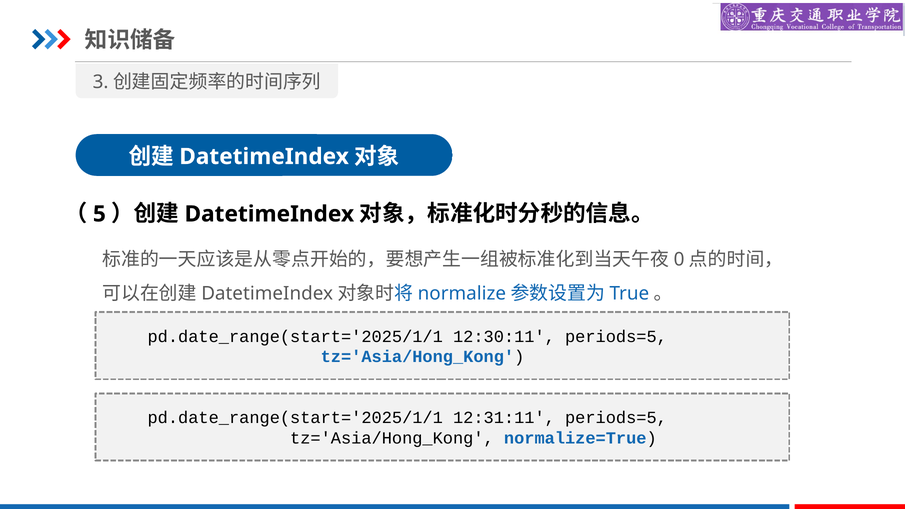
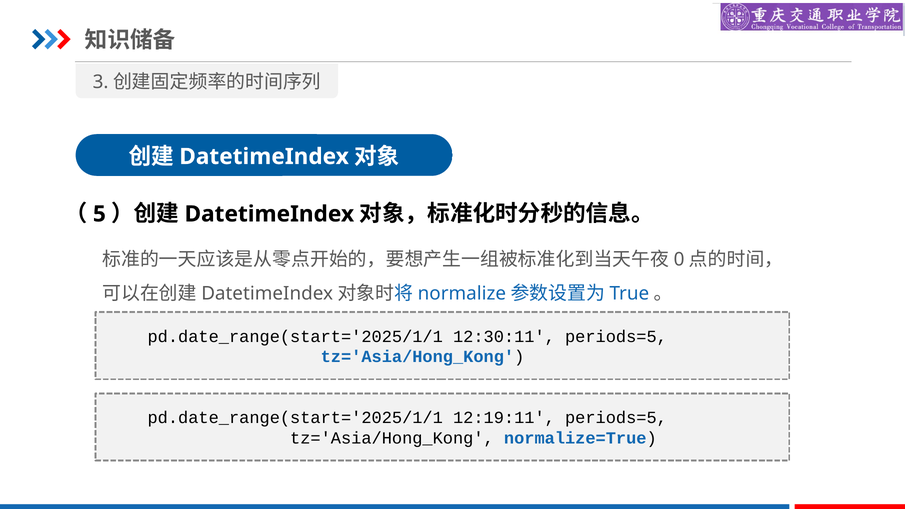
12:31:11: 12:31:11 -> 12:19:11 (504, 418)
